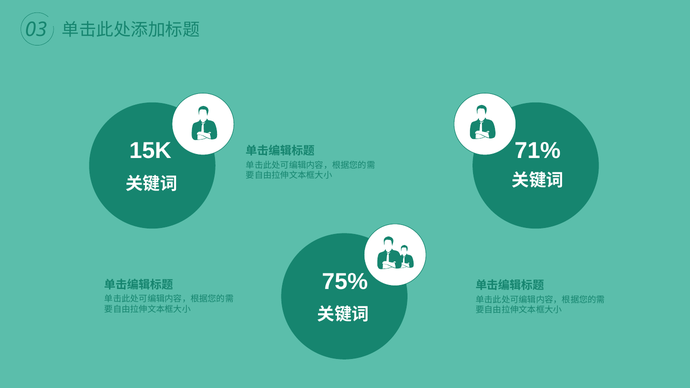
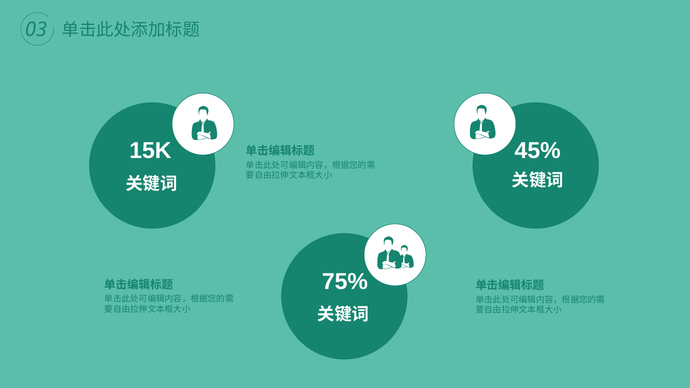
71%: 71% -> 45% (538, 151)
